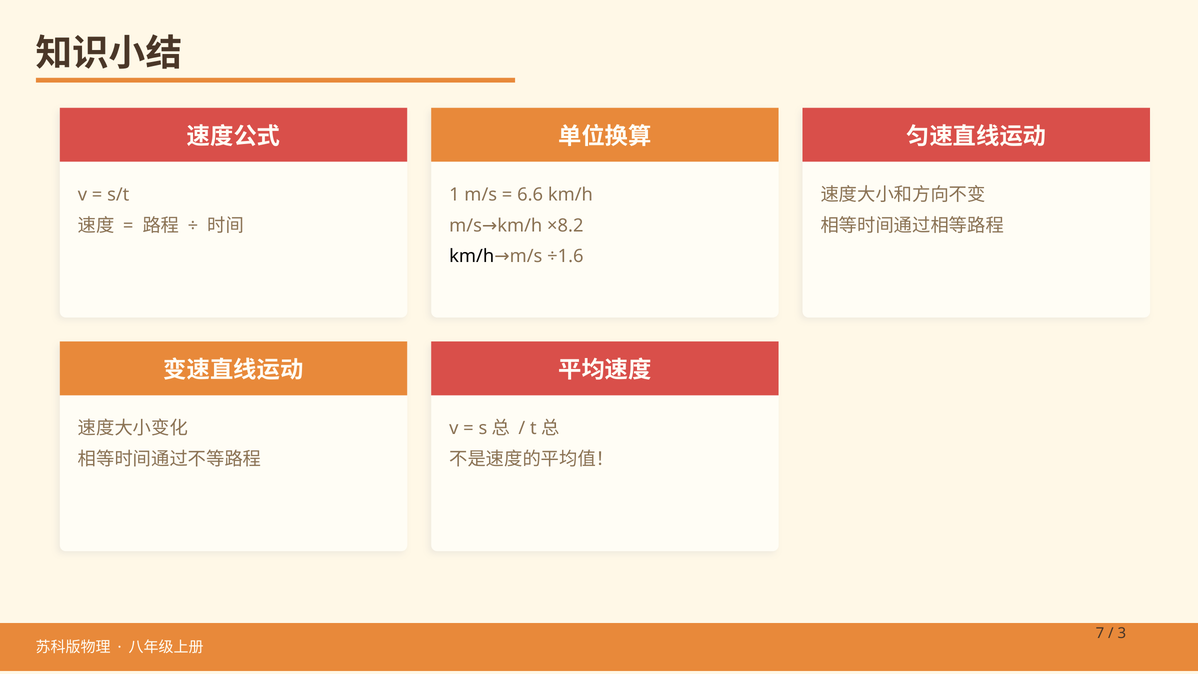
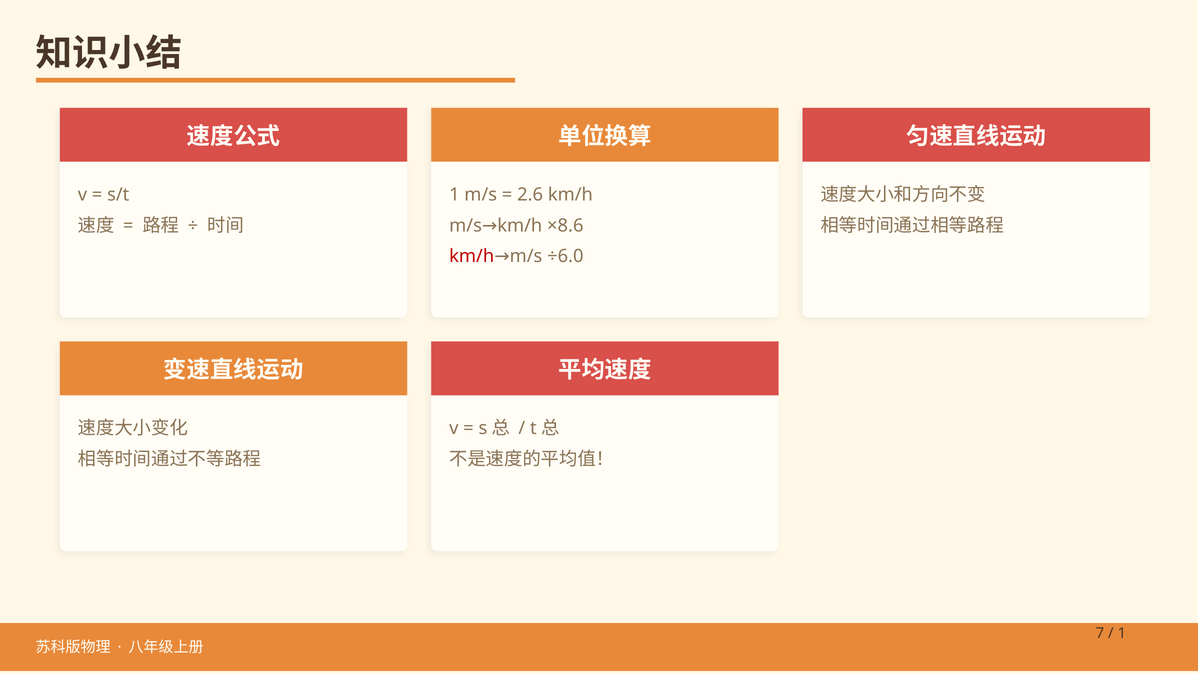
6.6: 6.6 -> 2.6 (530, 195)
×8.2: ×8.2 -> ×8.6 (565, 225)
km/h colour: black -> red (472, 256)
÷1.6: ÷1.6 -> ÷6.0 (565, 256)
3: 3 -> 1 (1122, 633)
